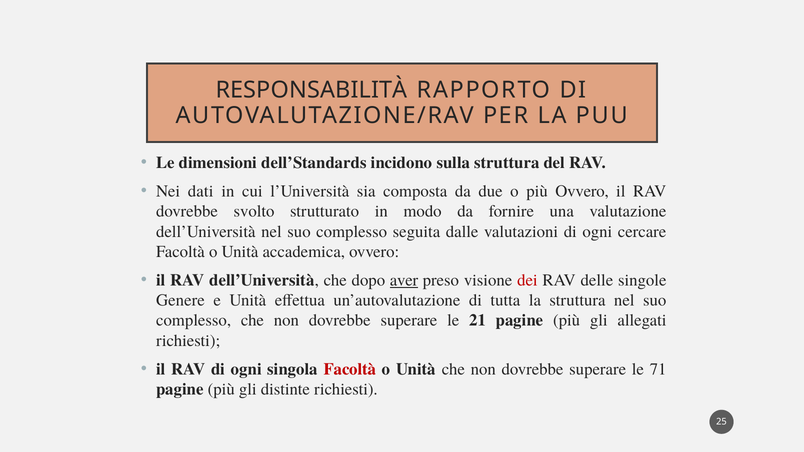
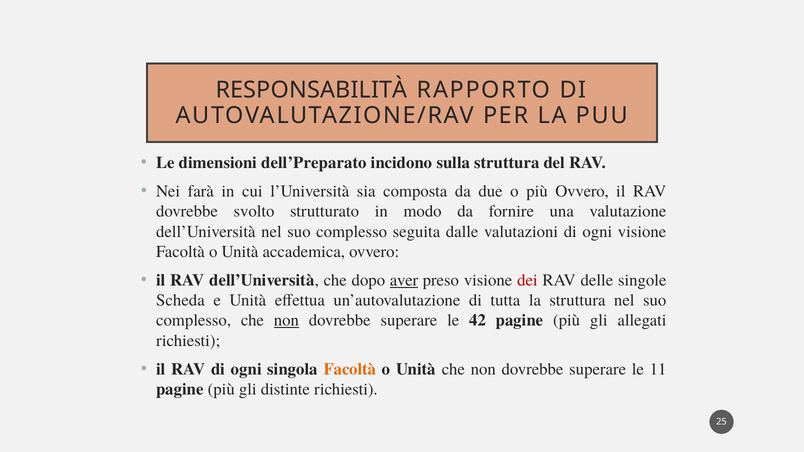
dell’Standards: dell’Standards -> dell’Preparato (314, 163)
dati: dati -> farà (201, 191)
ogni cercare: cercare -> visione (642, 232)
Genere: Genere -> Scheda (180, 300)
non underline: none -> present (286, 321)
21: 21 -> 42 (478, 321)
Facoltà colour: red -> orange (350, 369)
71: 71 -> 11 (658, 369)
